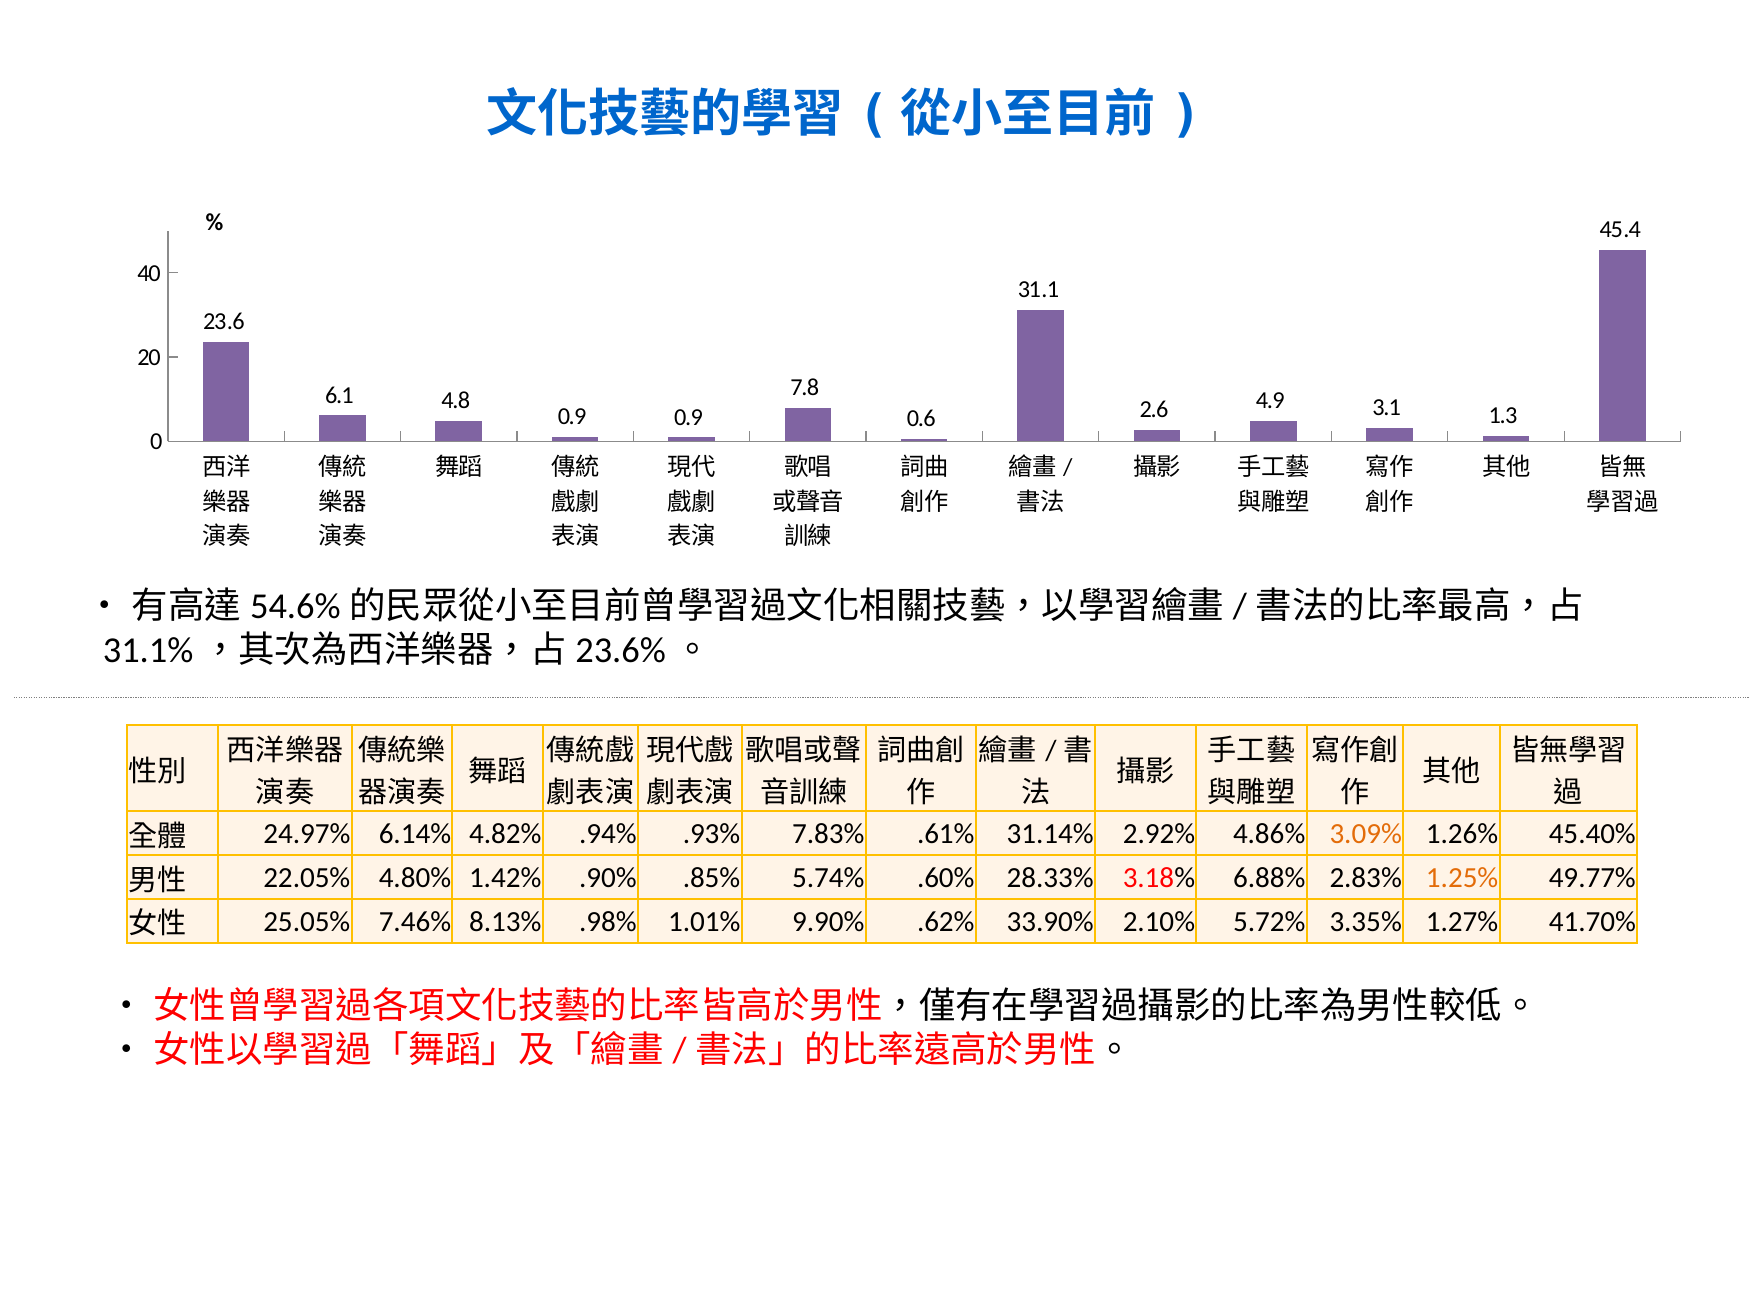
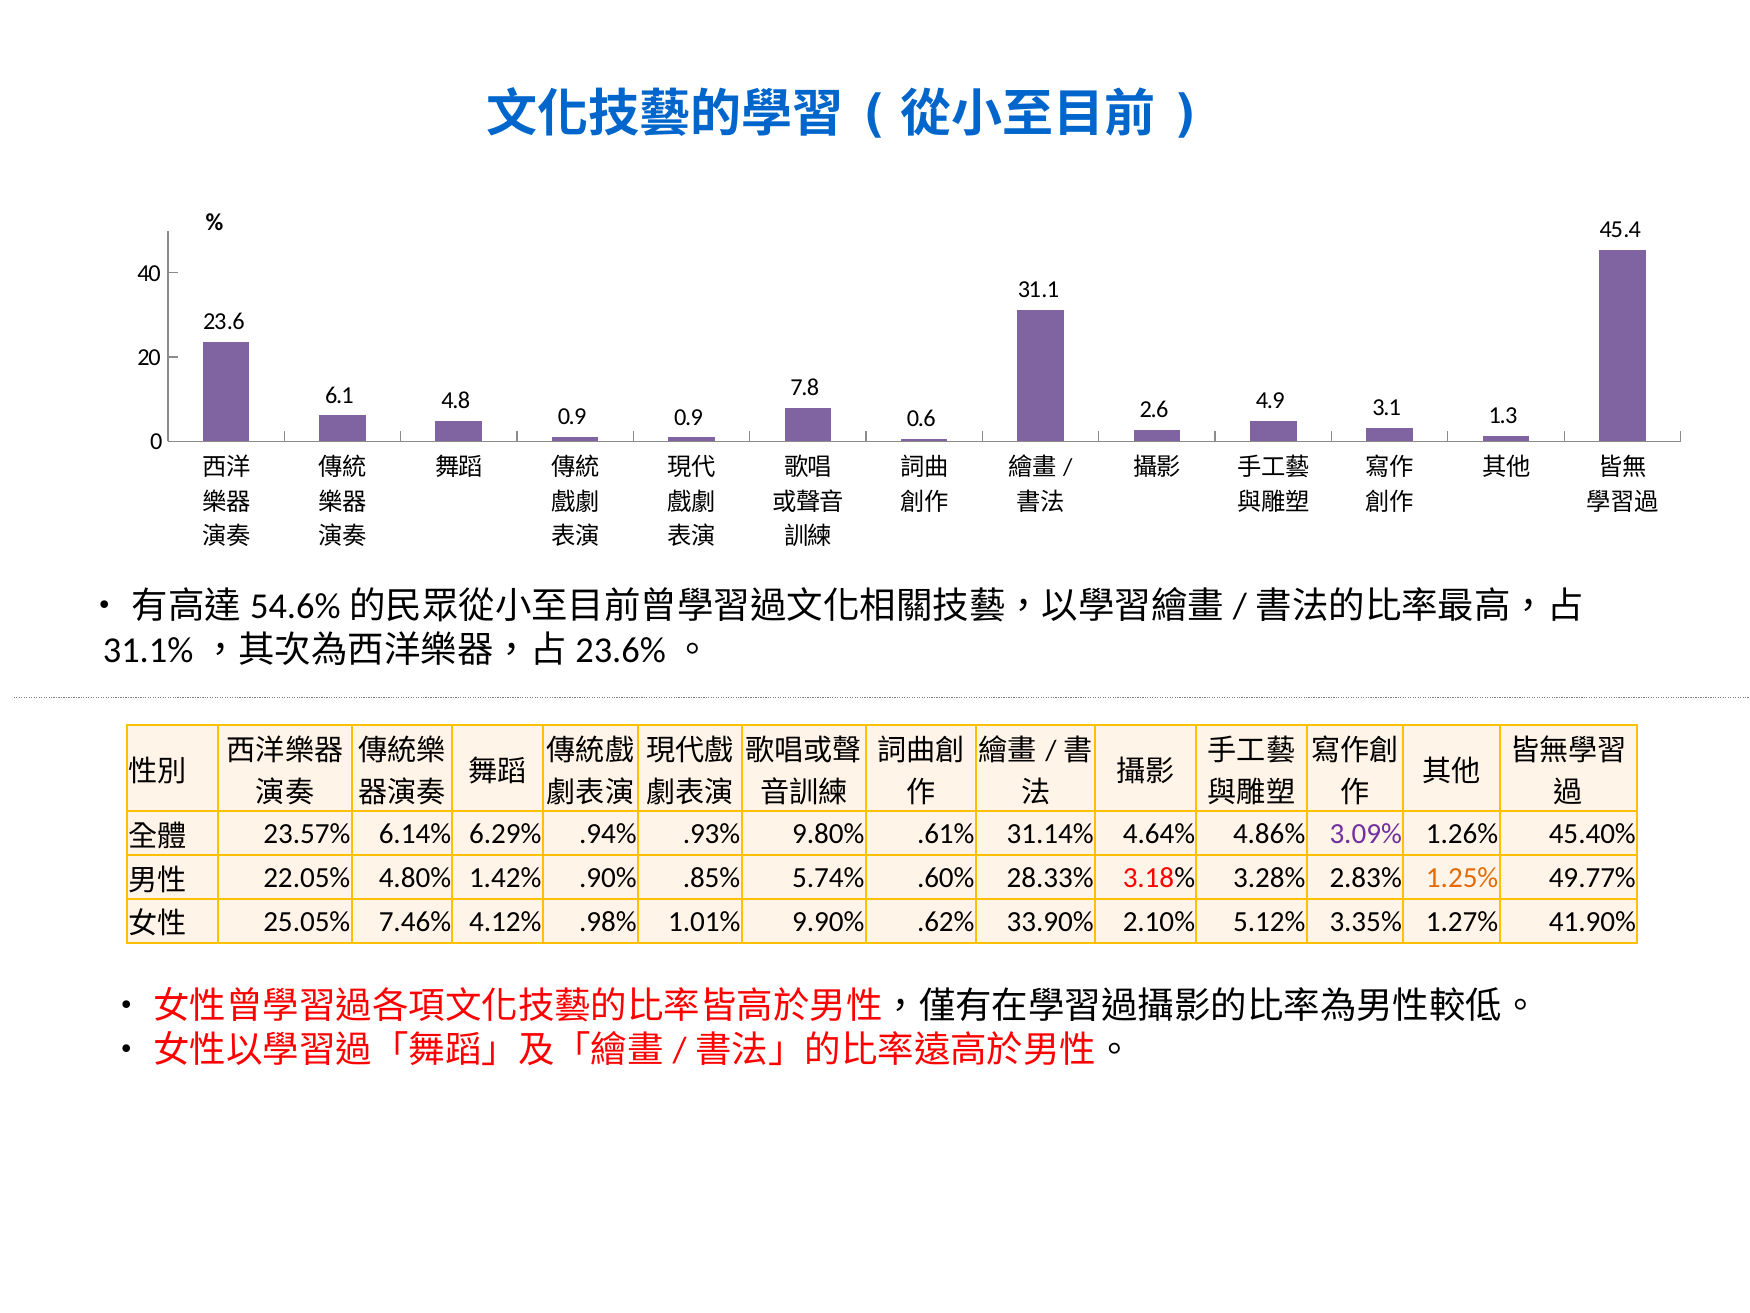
24.97%: 24.97% -> 23.57% (307, 834)
4.82%: 4.82% -> 6.29% (505, 834)
7.83%: 7.83% -> 9.80% (828, 834)
2.92%: 2.92% -> 4.64% (1159, 834)
3.09% colour: orange -> purple (1366, 834)
6.88%: 6.88% -> 3.28% (1269, 878)
8.13%: 8.13% -> 4.12% (505, 921)
5.72%: 5.72% -> 5.12% (1269, 921)
41.70%: 41.70% -> 41.90% (1592, 921)
